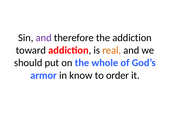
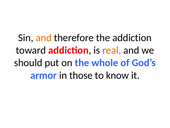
and colour: purple -> orange (44, 38)
know: know -> those (81, 75)
order: order -> know (117, 75)
